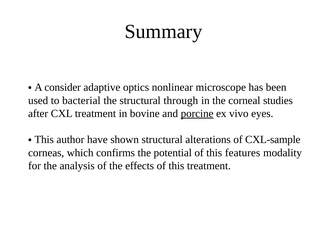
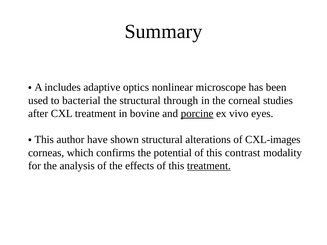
consider: consider -> includes (63, 87)
CXL-sample: CXL-sample -> CXL-images (273, 140)
features: features -> contrast (243, 153)
treatment underline: none -> present (209, 166)
